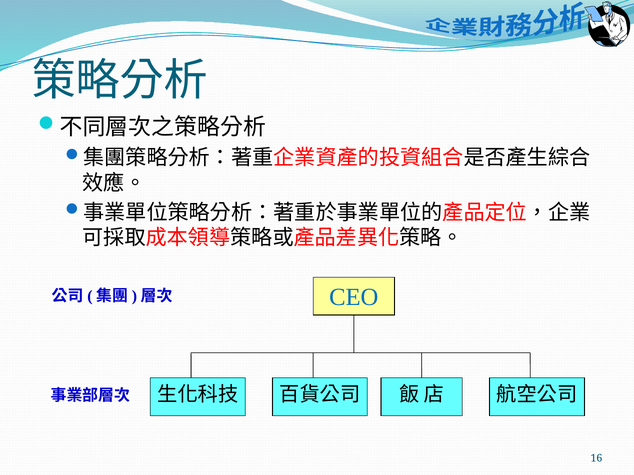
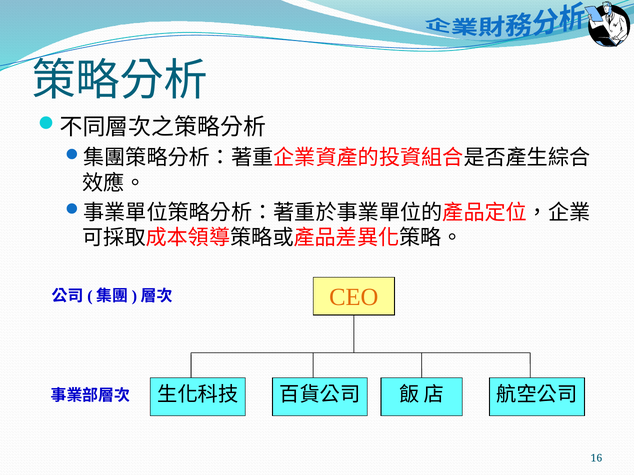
CEO colour: blue -> orange (354, 297)
